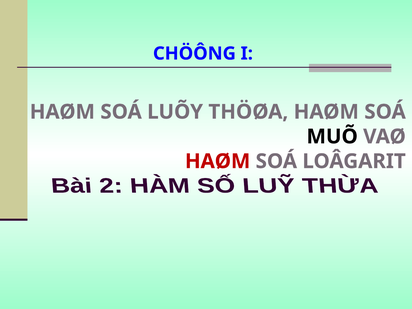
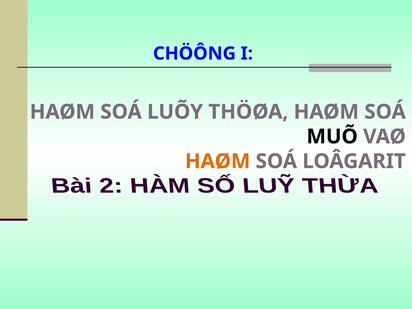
HAØM colour: red -> orange (218, 161)
